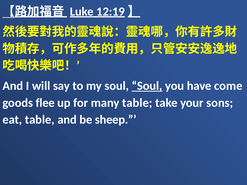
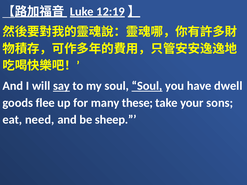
say underline: none -> present (61, 86)
come: come -> dwell (228, 86)
many table: table -> these (137, 103)
eat table: table -> need (40, 120)
